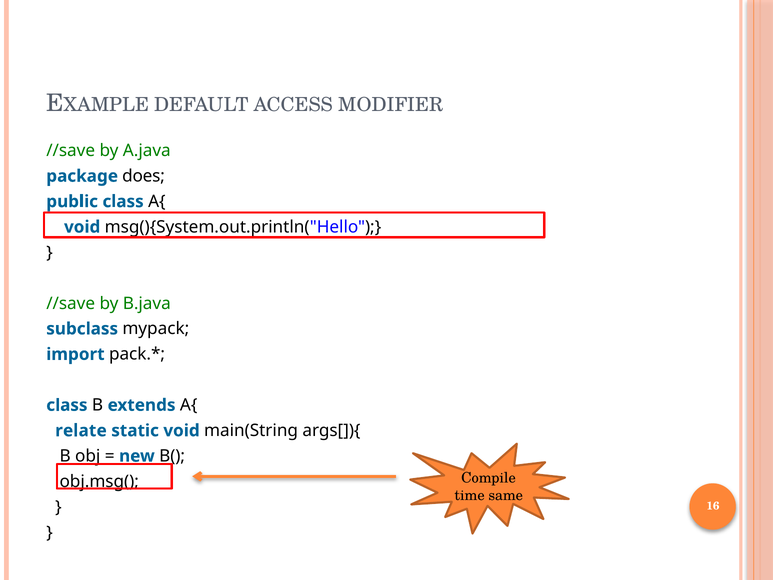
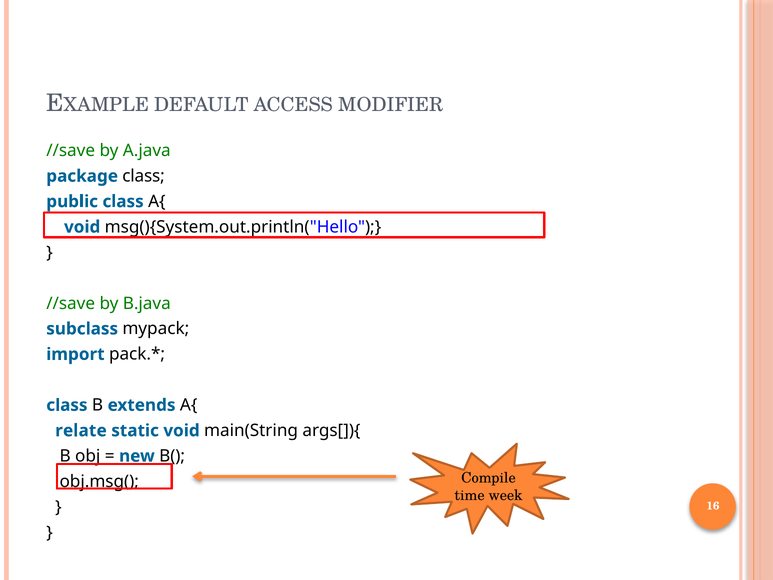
package does: does -> class (144, 176)
same: same -> week (506, 495)
